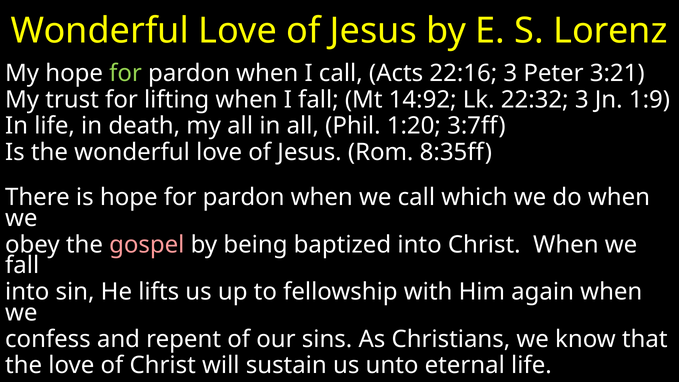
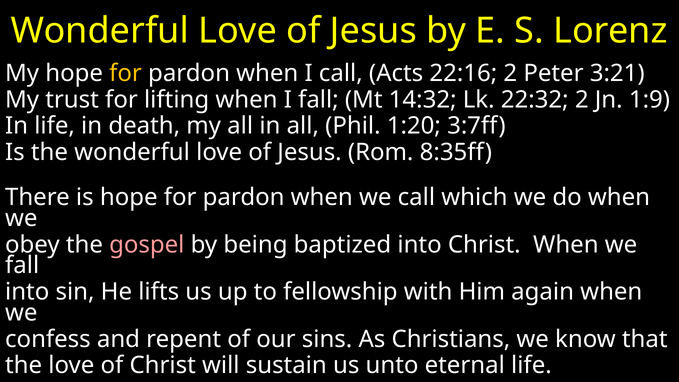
for colour: light green -> yellow (126, 73)
22:16 3: 3 -> 2 (510, 73)
14:92: 14:92 -> 14:32 (423, 100)
22:32 3: 3 -> 2 (582, 100)
